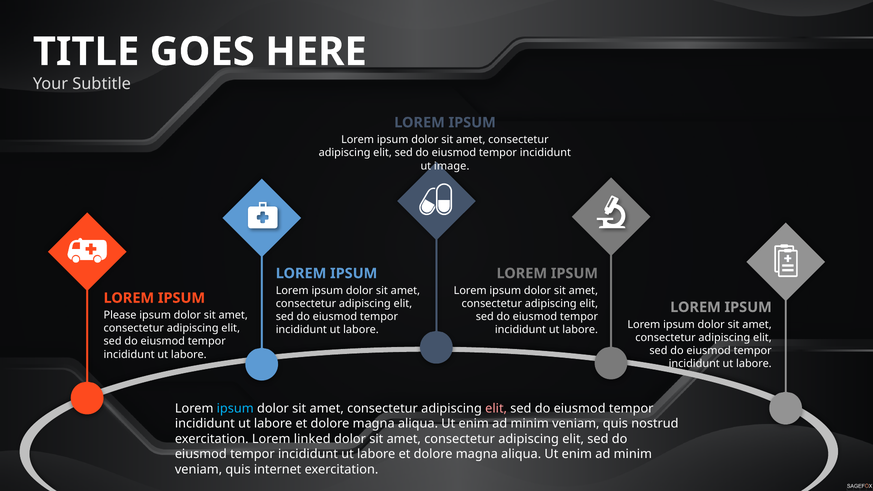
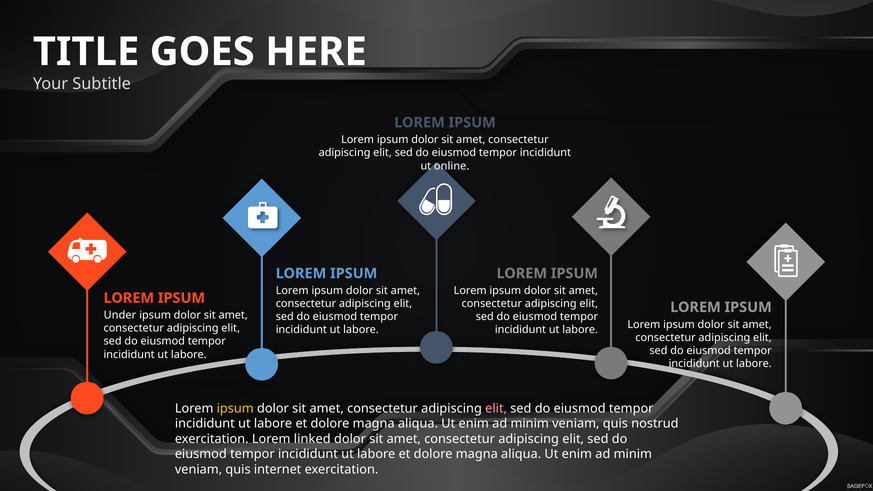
image: image -> online (452, 166)
Please: Please -> Under (120, 315)
ipsum colour: light blue -> yellow (235, 408)
